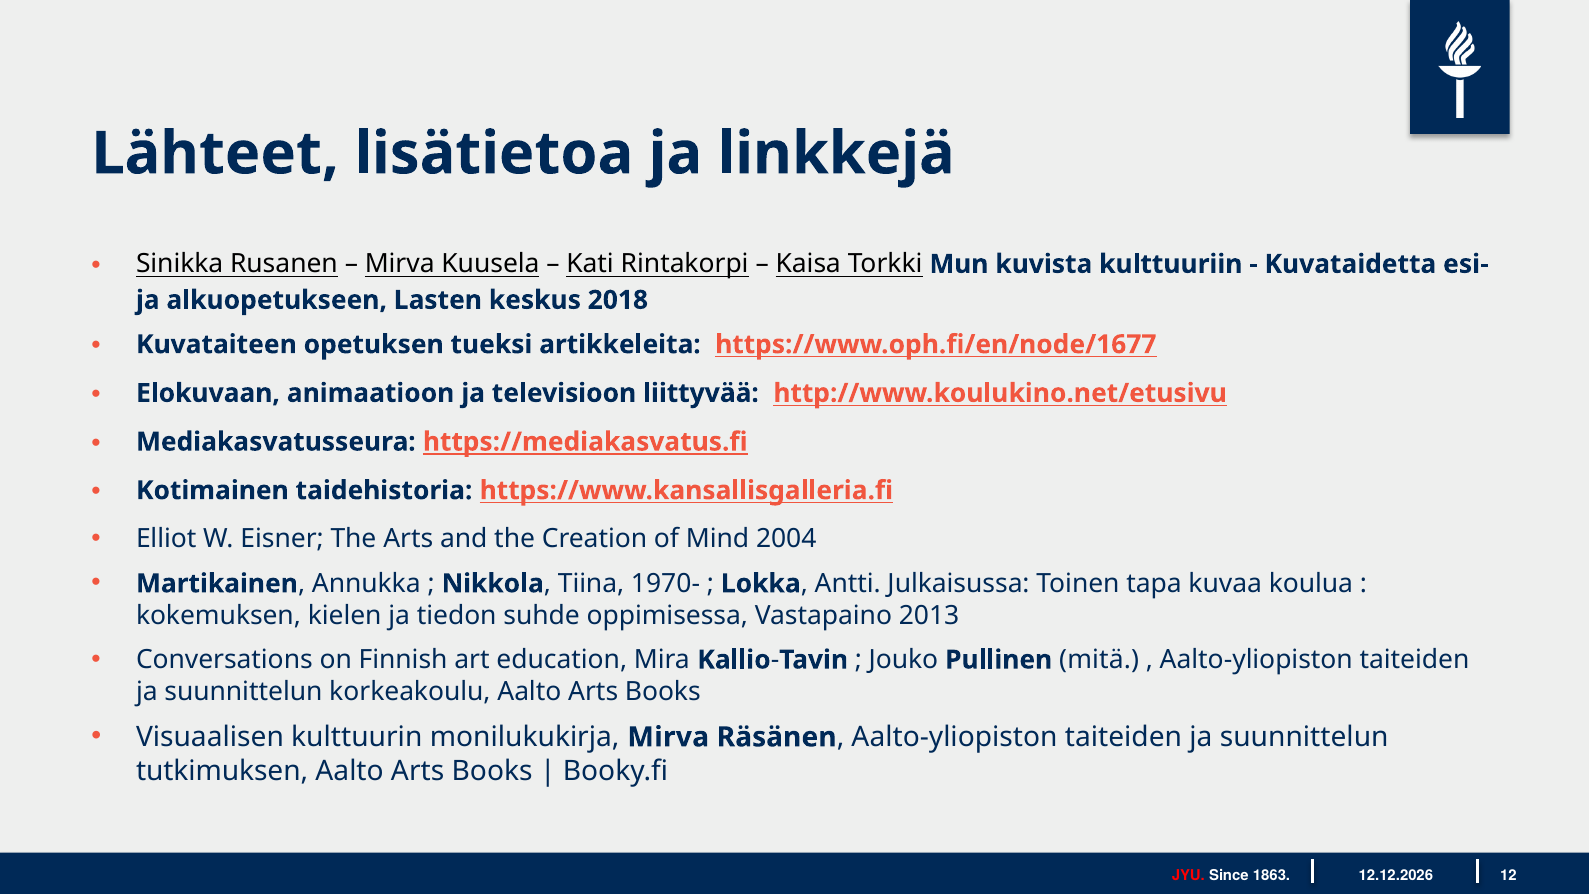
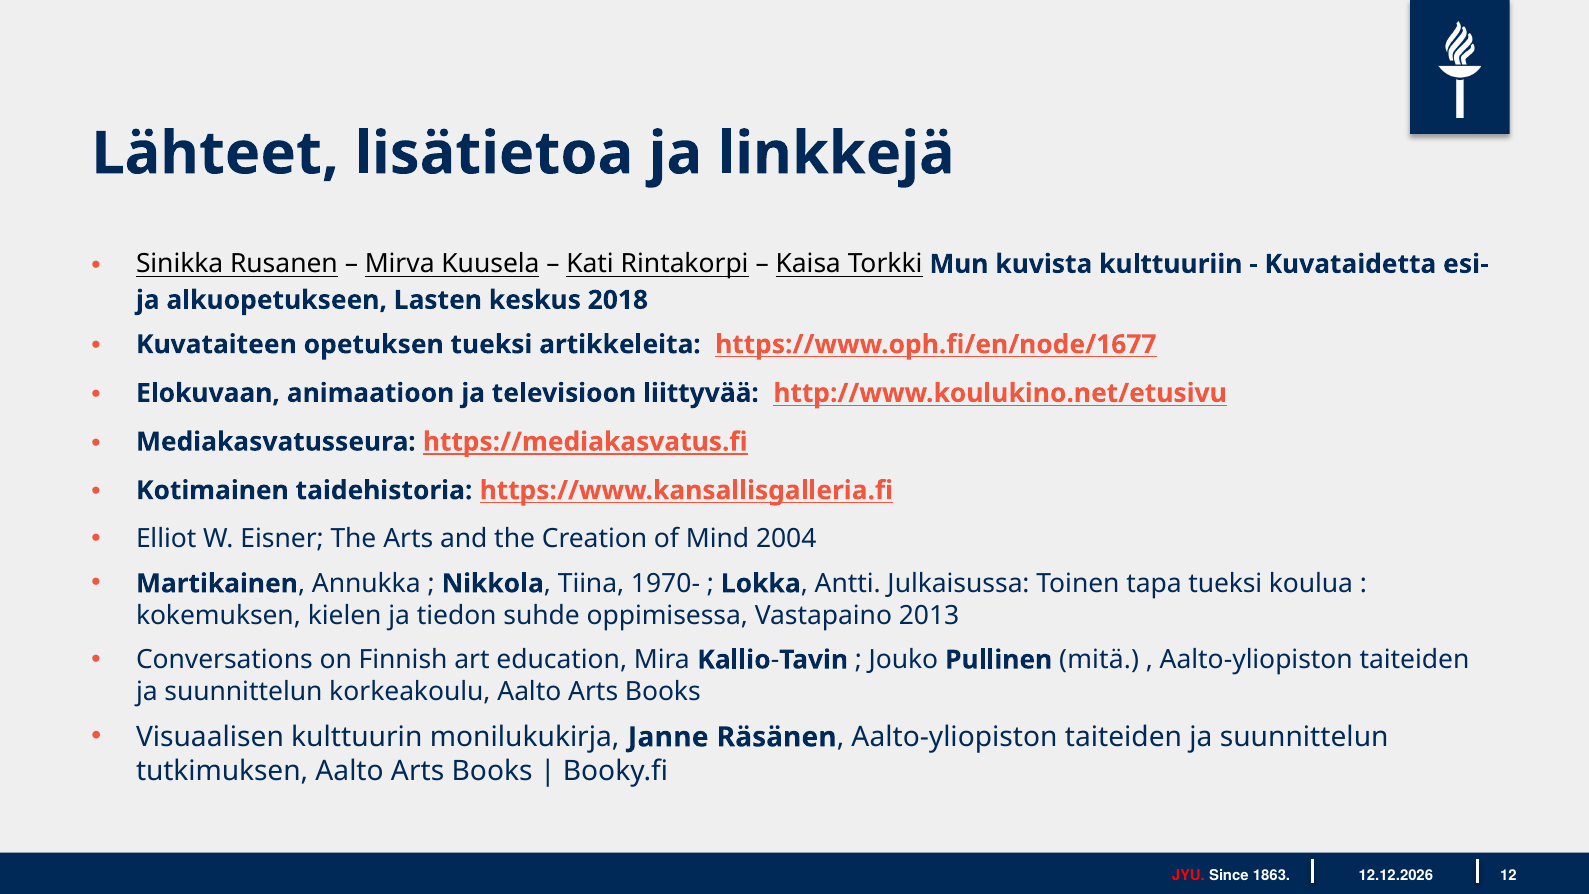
tapa kuvaa: kuvaa -> tueksi (1225, 583)
monilukukirja Mirva: Mirva -> Janne (668, 737)
